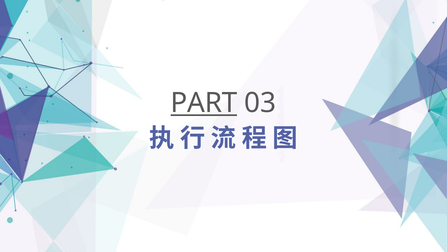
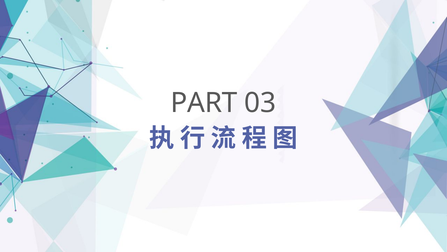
PART underline: present -> none (204, 103)
